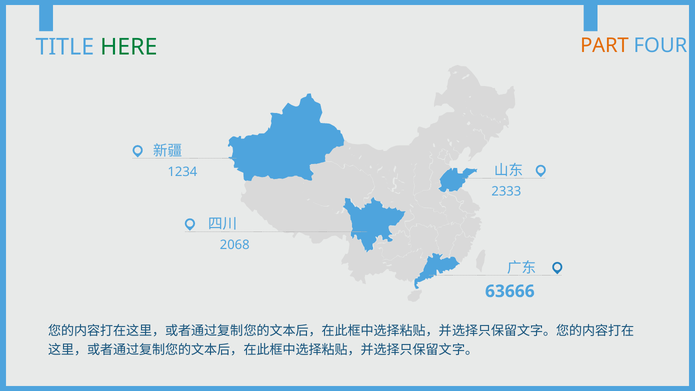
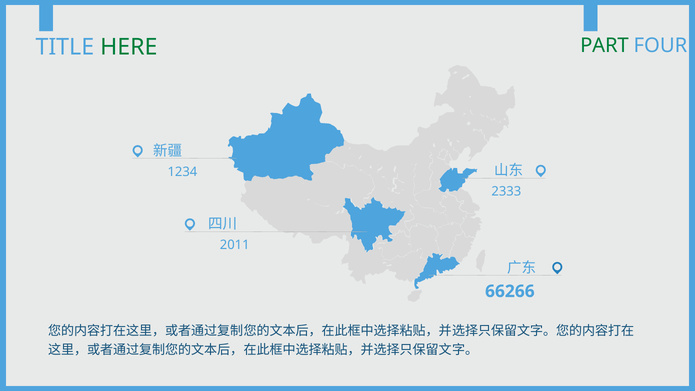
PART colour: orange -> green (604, 46)
2068: 2068 -> 2011 (235, 245)
63666: 63666 -> 66266 (510, 291)
